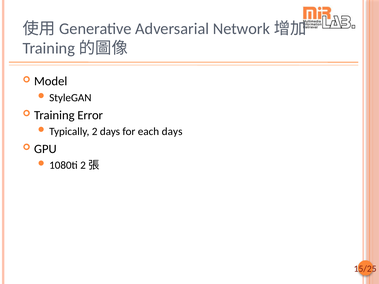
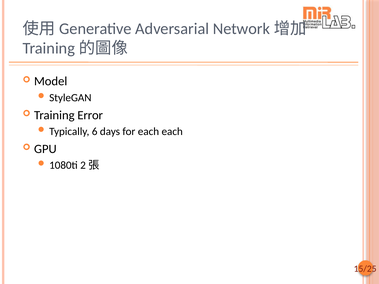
2: 2 -> 6 (95, 131)
each days: days -> each (172, 131)
